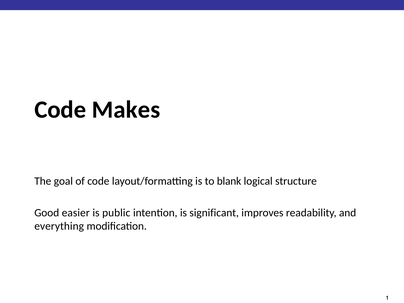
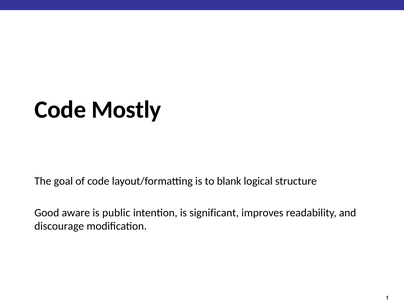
Makes: Makes -> Mostly (126, 110)
easier: easier -> aware (76, 213)
everything: everything -> discourage (59, 226)
